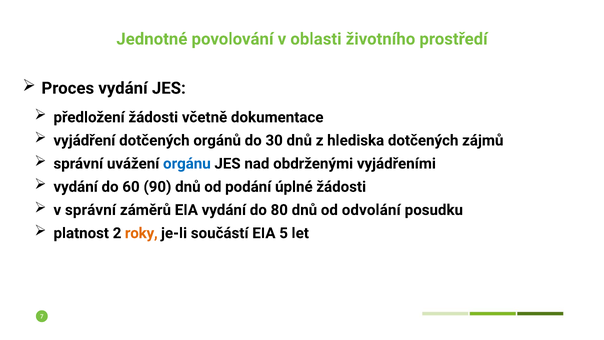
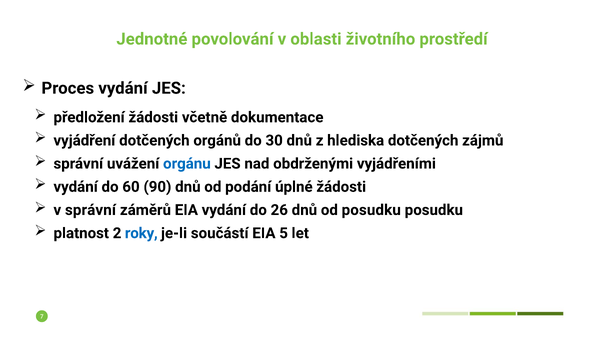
80: 80 -> 26 (279, 210)
od odvolání: odvolání -> posudku (371, 210)
roky colour: orange -> blue (141, 233)
